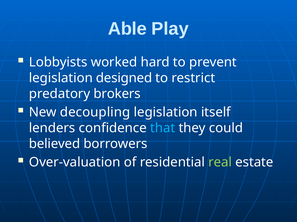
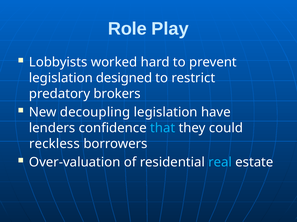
Able: Able -> Role (127, 29)
itself: itself -> have (216, 112)
believed: believed -> reckless (54, 144)
real colour: light green -> light blue (220, 163)
